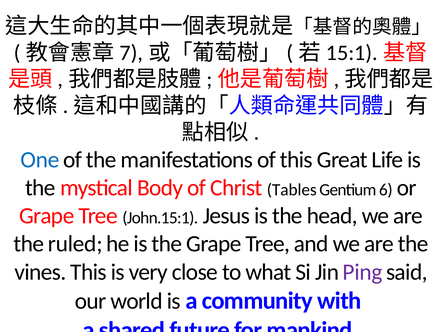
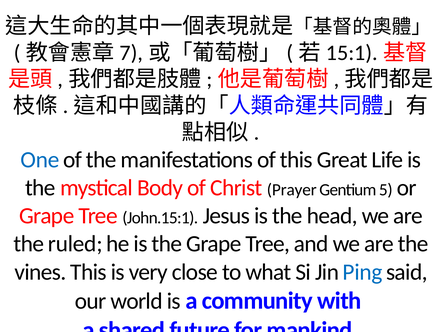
Tables: Tables -> Prayer (292, 190)
6: 6 -> 5 (386, 190)
Ping colour: purple -> blue (363, 272)
